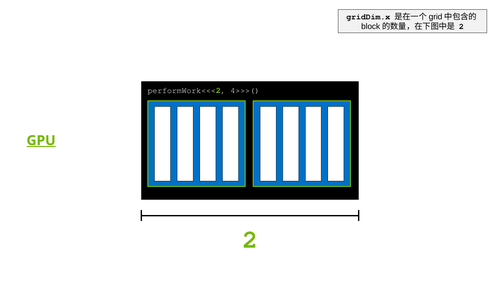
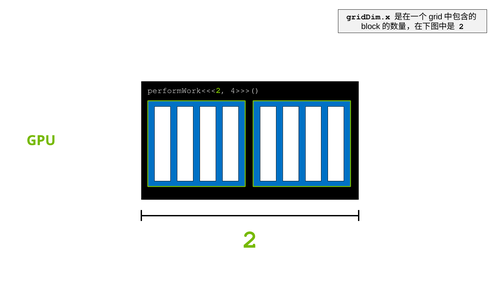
GPU underline: present -> none (41, 141)
